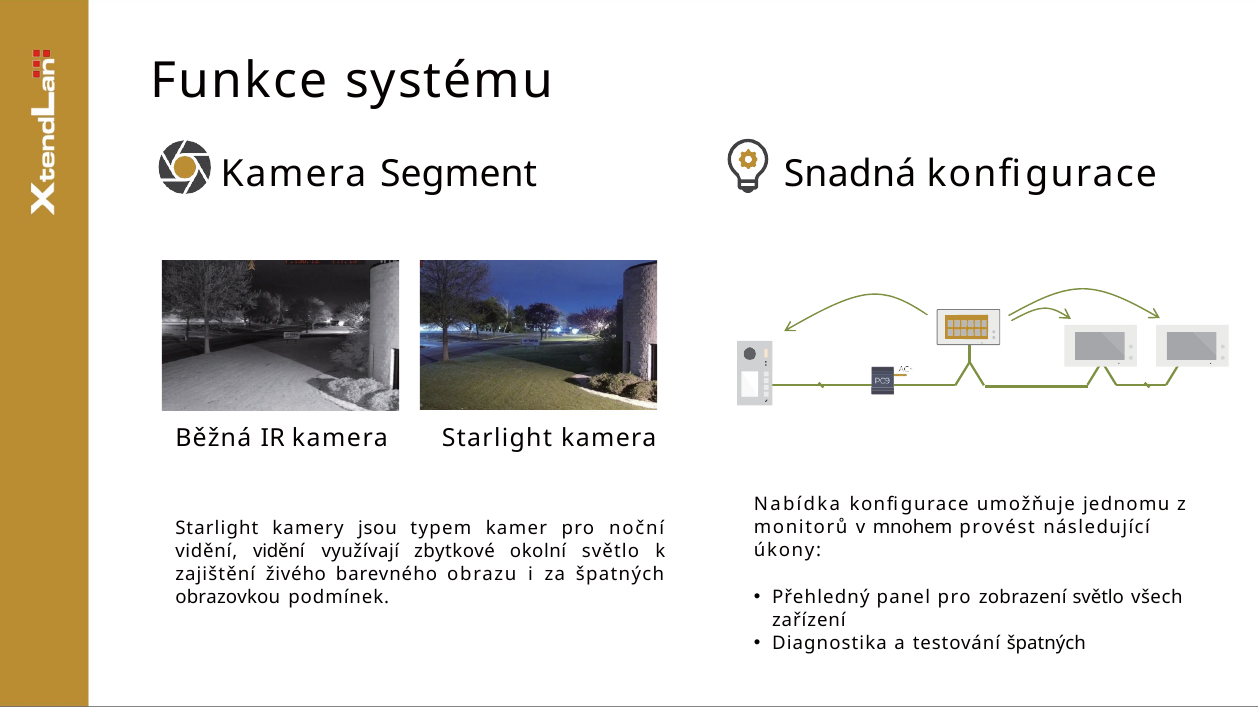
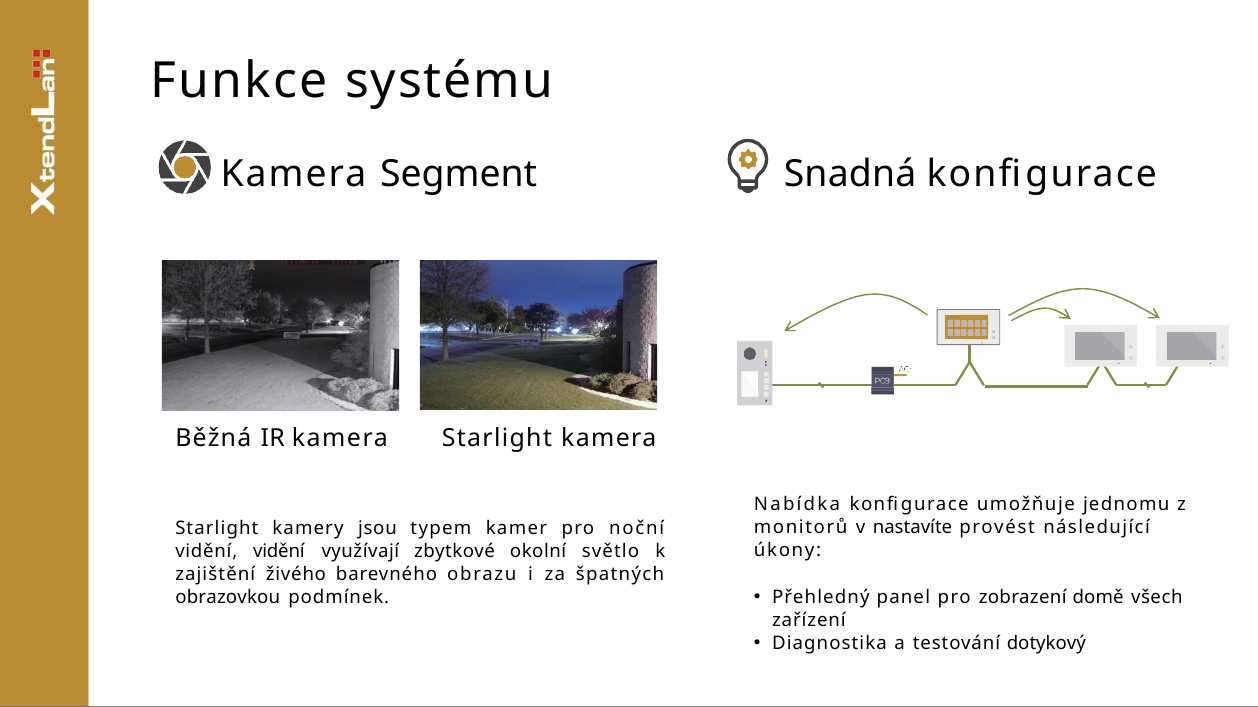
mnohem: mnohem -> nastavíte (913, 527)
zobrazení světlo: světlo -> domě (1098, 598)
testování špatných: špatných -> dotykový (1046, 643)
